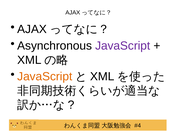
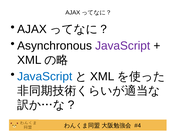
JavaScript colour: orange -> blue (45, 76)
